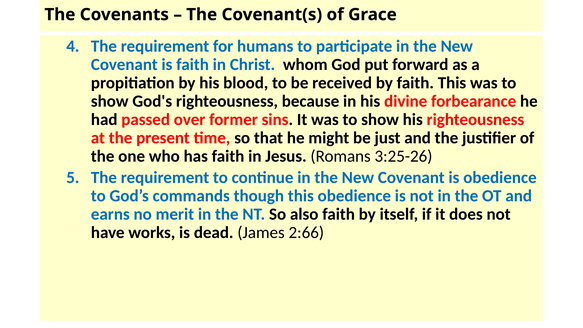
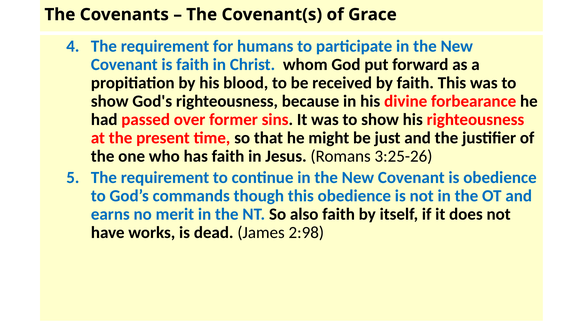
2:66: 2:66 -> 2:98 (306, 233)
